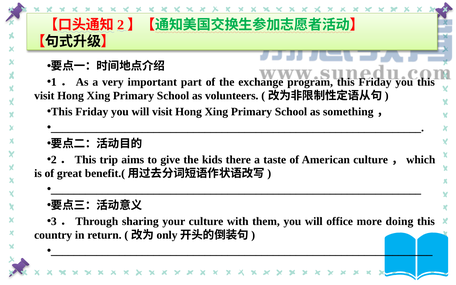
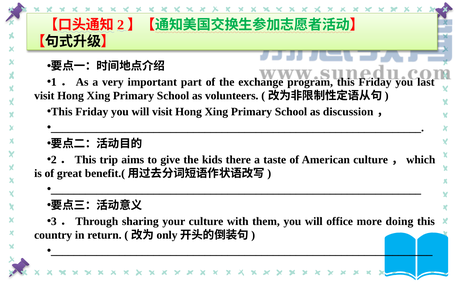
you this: this -> last (426, 82)
something: something -> discussion (348, 112)
